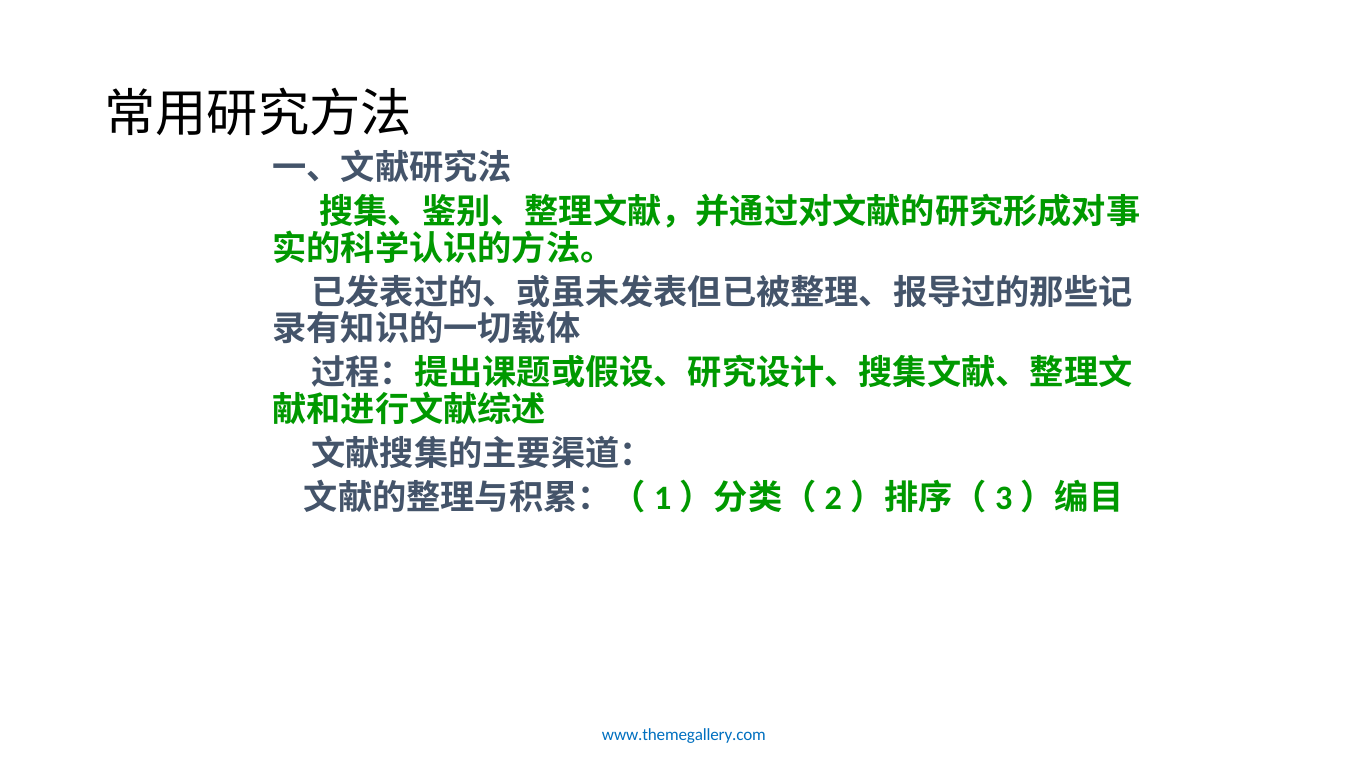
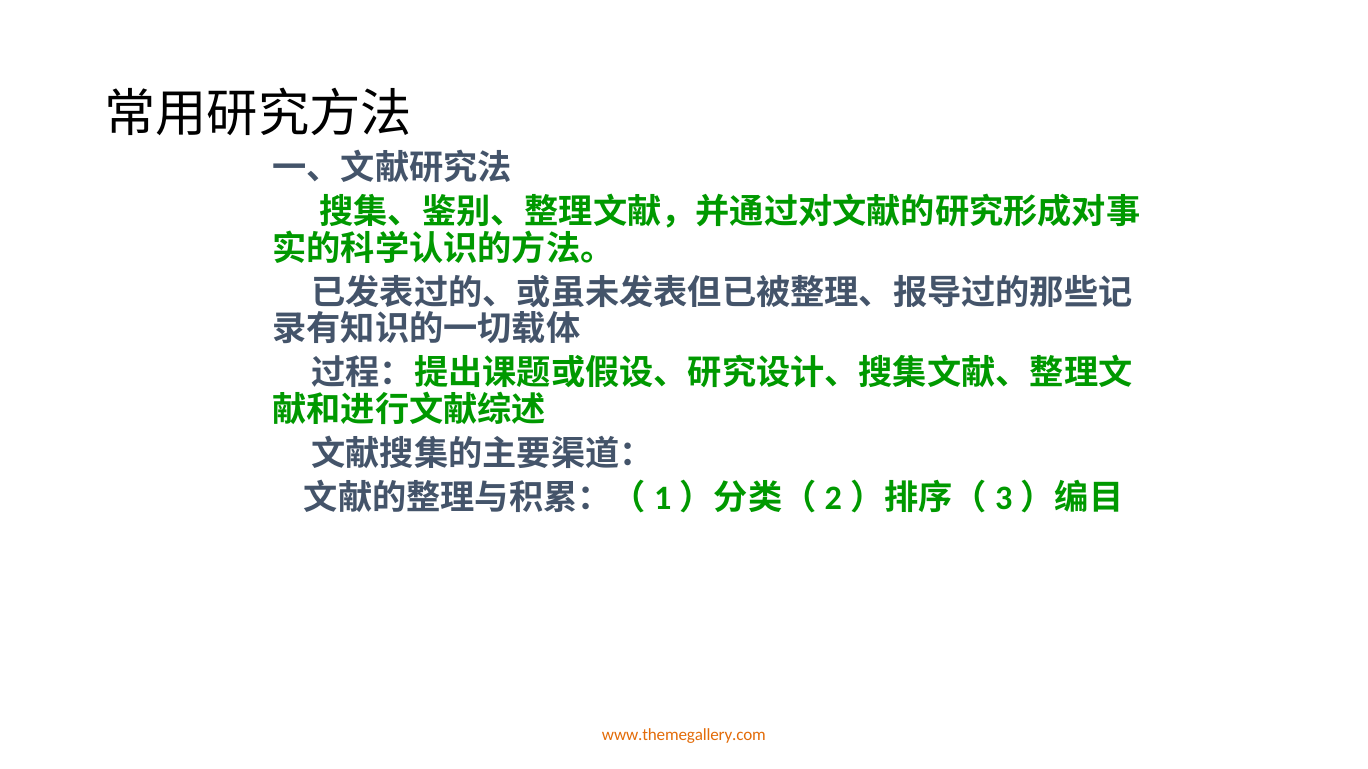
www.themegallery.com colour: blue -> orange (684, 735)
